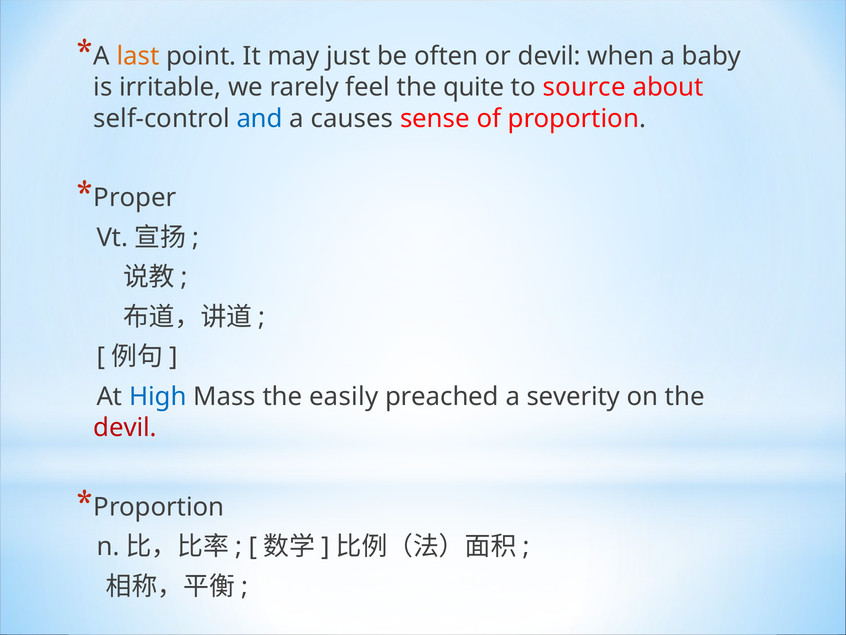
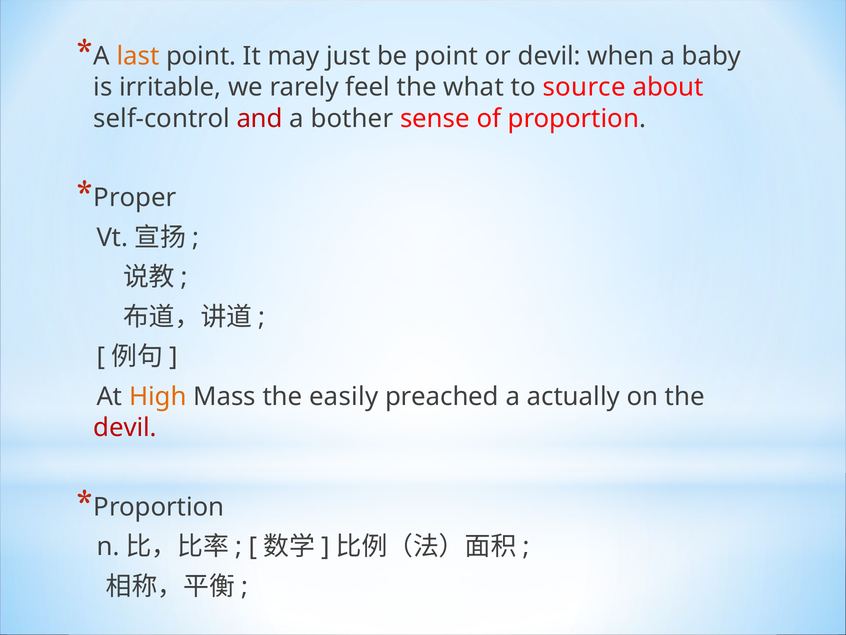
be often: often -> point (446, 56)
quite: quite -> what (474, 87)
and colour: blue -> red (260, 118)
causes: causes -> bother (352, 118)
High colour: blue -> orange (158, 396)
severity: severity -> actually (573, 396)
